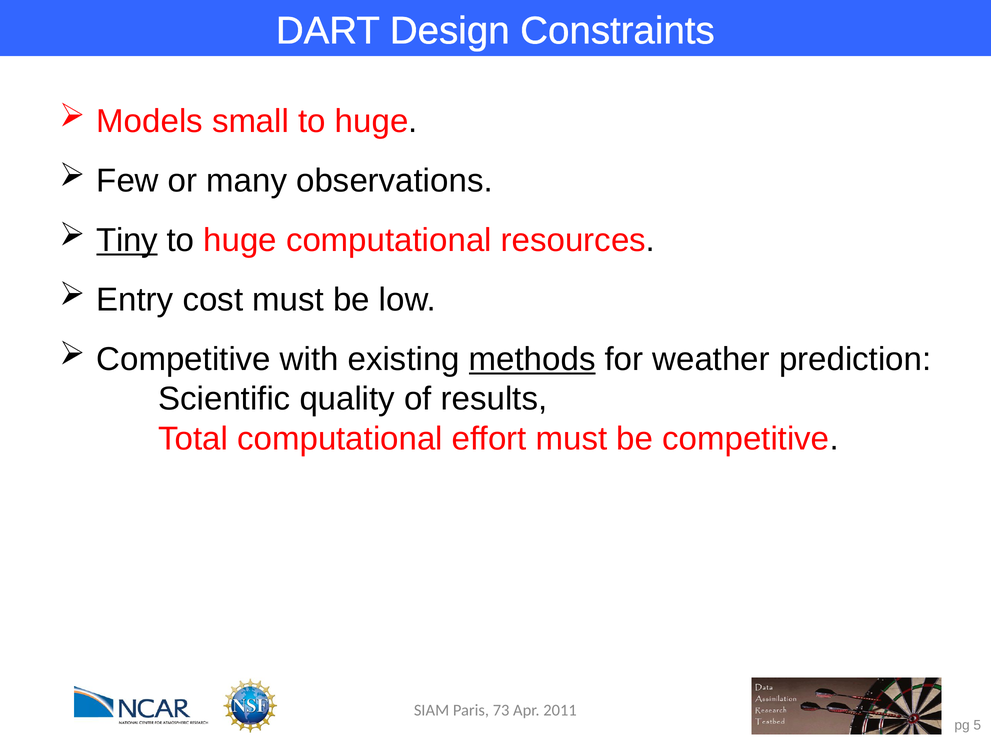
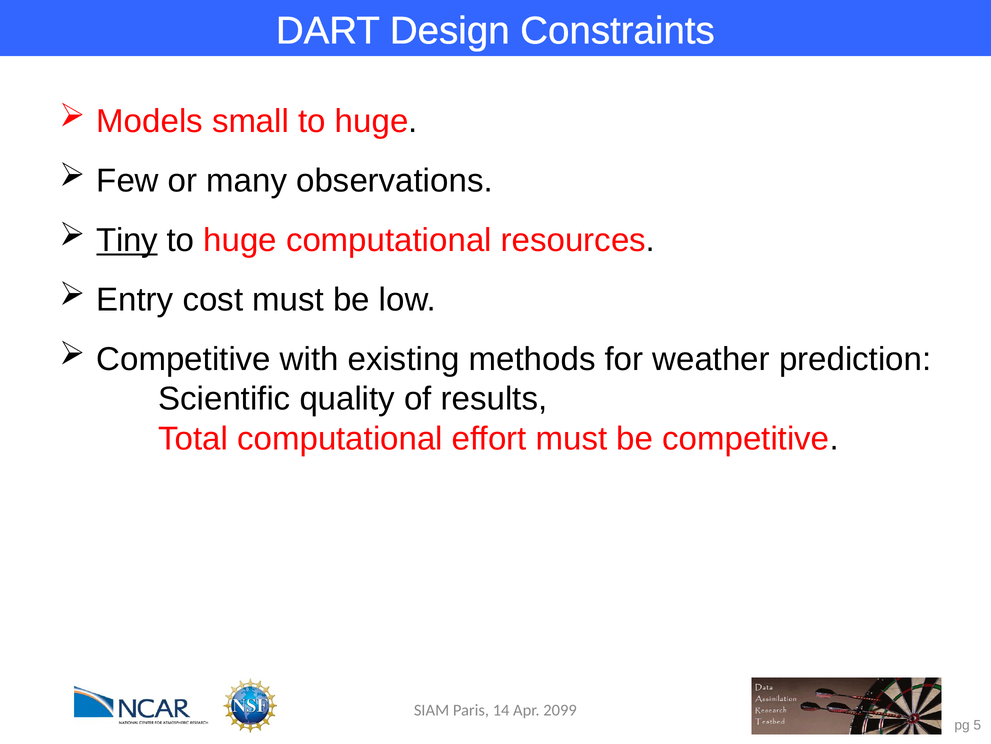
methods underline: present -> none (532, 359)
73: 73 -> 14 (501, 710)
2011: 2011 -> 2099 (560, 710)
